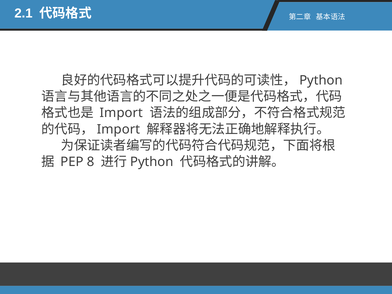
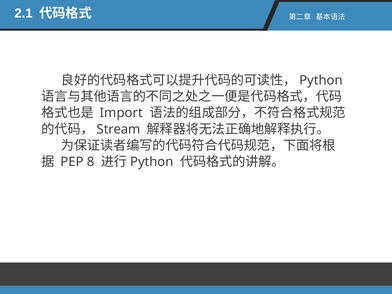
Import: Import -> Stream (118, 129)
